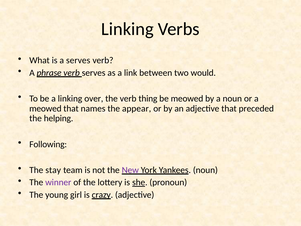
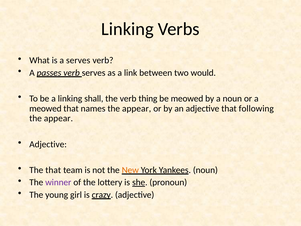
phrase: phrase -> passes (49, 73)
over: over -> shall (94, 98)
preceded: preceded -> following (256, 108)
helping: helping -> appear (58, 118)
Following: Following -> Adjective (48, 144)
The stay: stay -> that (53, 170)
New colour: purple -> orange (130, 170)
